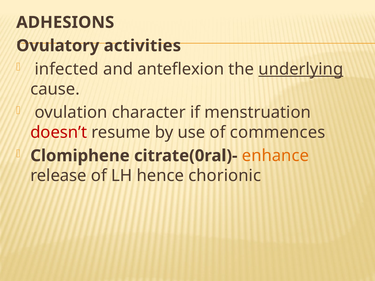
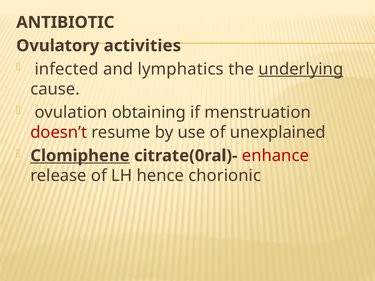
ADHESIONS: ADHESIONS -> ANTIBIOTIC (65, 22)
anteflexion: anteflexion -> lymphatics (181, 69)
character: character -> obtaining (149, 112)
commences: commences -> unexplained (278, 133)
Clomiphene underline: none -> present (80, 156)
enhance colour: orange -> red (275, 156)
